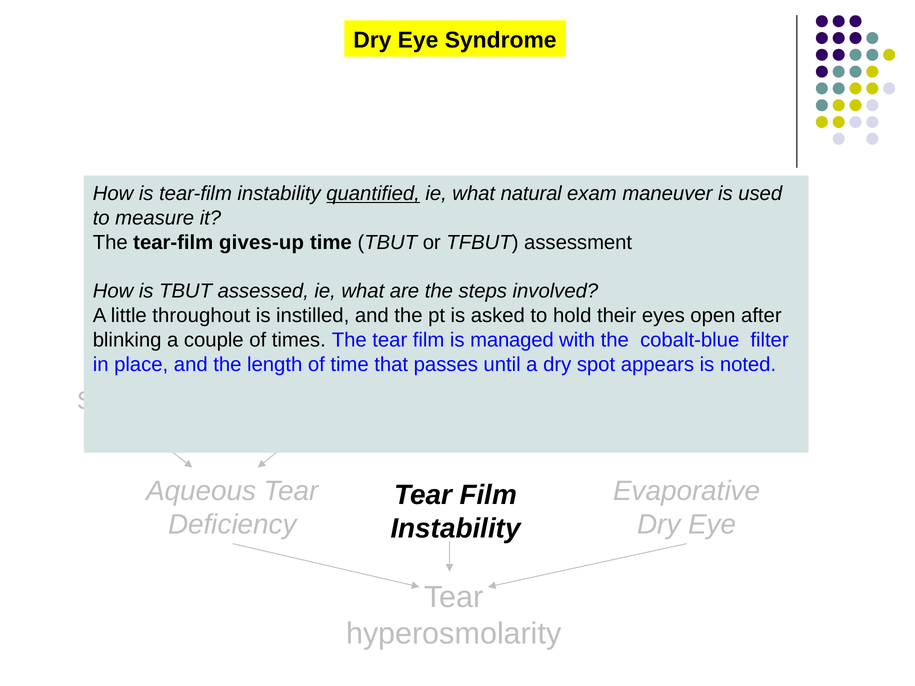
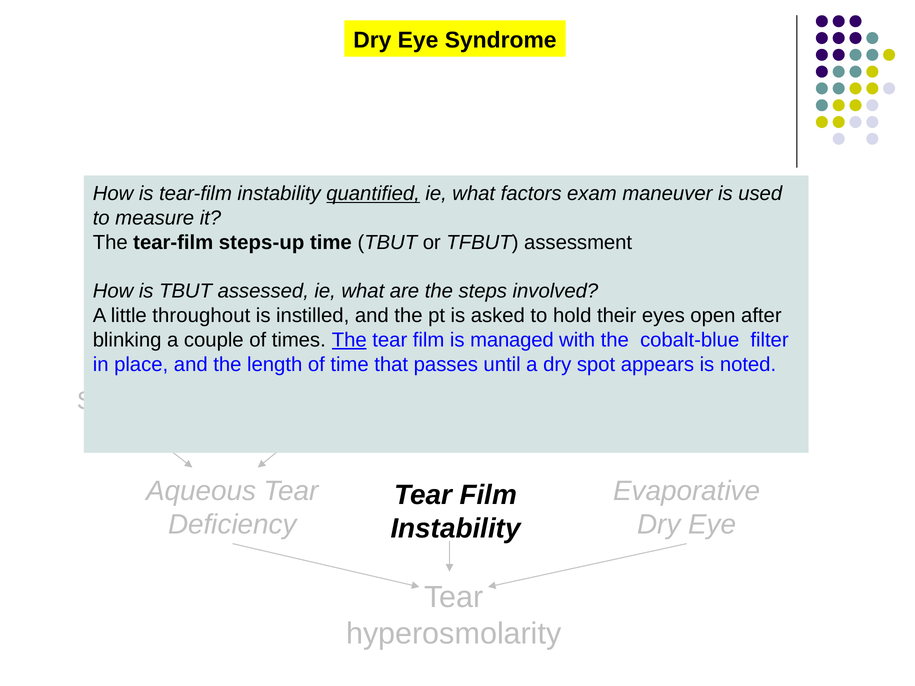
natural: natural -> factors (531, 194)
gives-up: gives-up -> steps-up (262, 243)
The underline: none -> present (349, 340)
